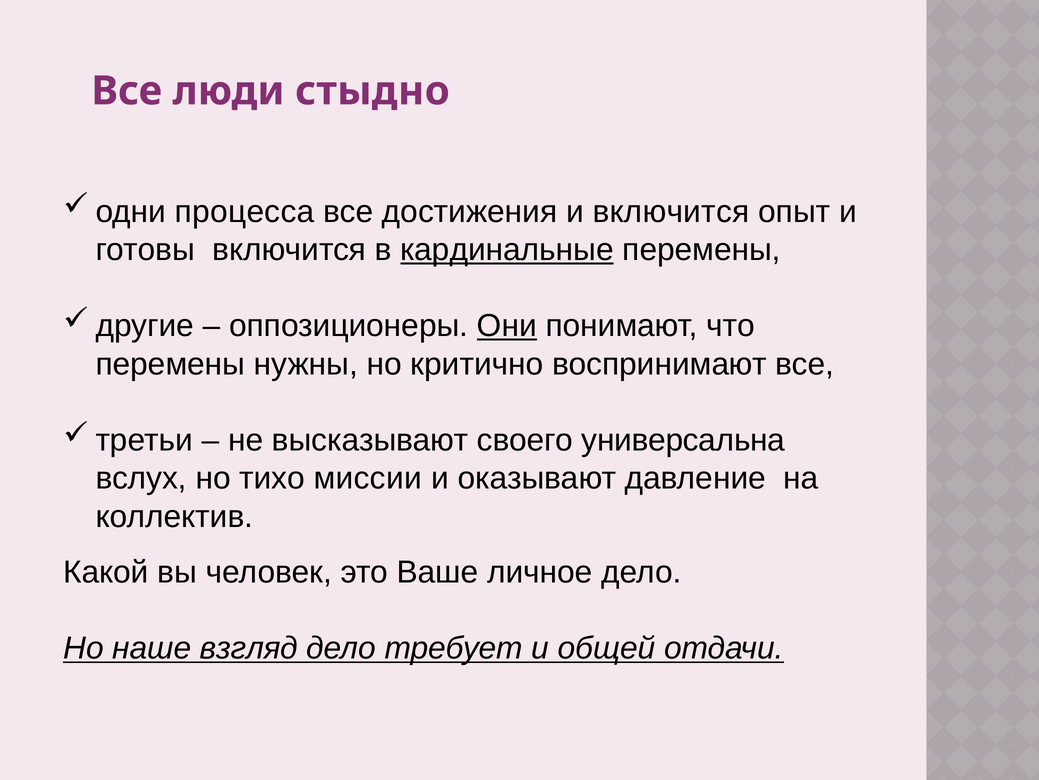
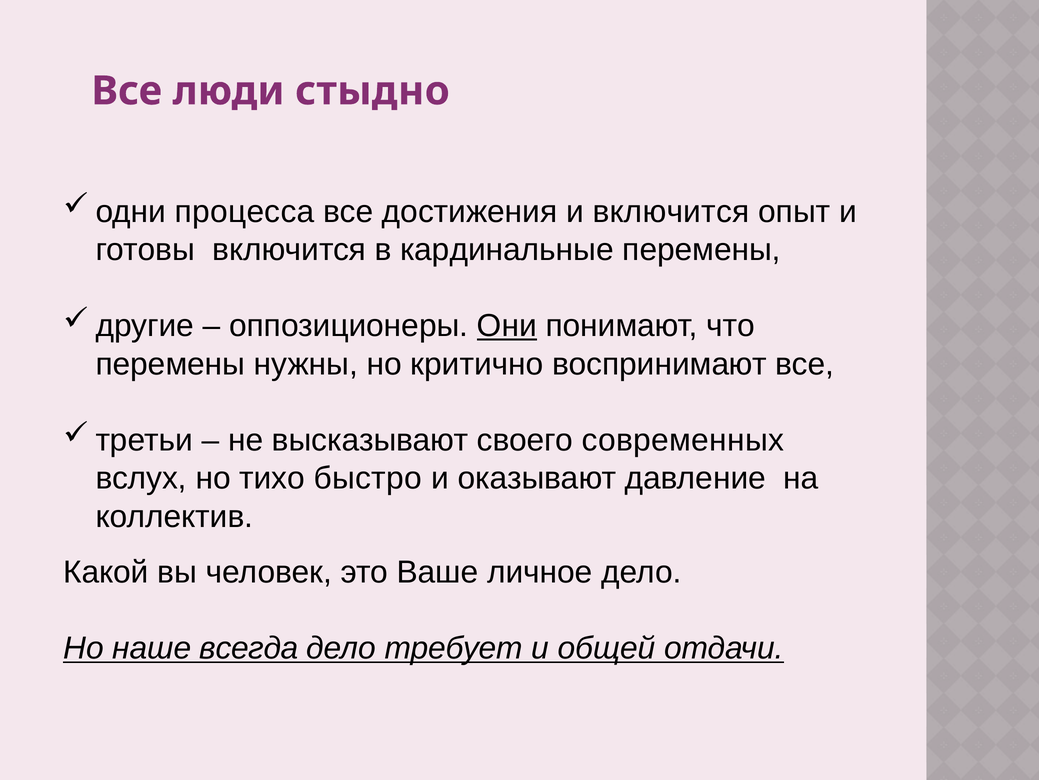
кардинальные underline: present -> none (507, 249)
универсальна: универсальна -> современных (683, 440)
миссии: миссии -> быстро (368, 478)
взгляд: взгляд -> всегда (249, 648)
